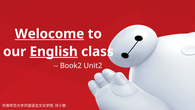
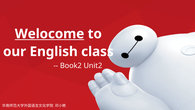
English underline: present -> none (54, 51)
